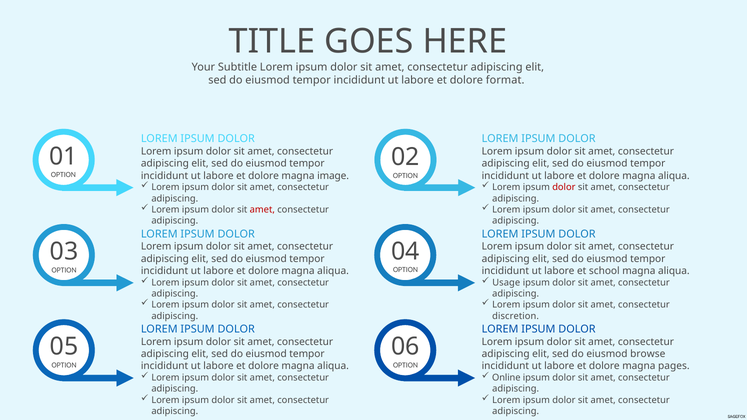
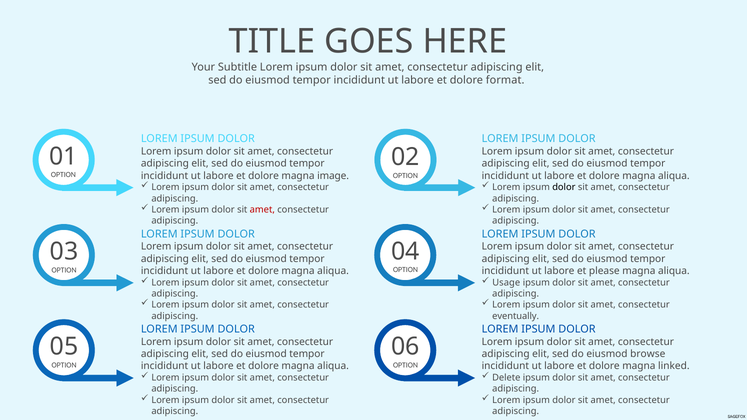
dolor colour: red -> black (564, 187)
school: school -> please (604, 271)
discretion: discretion -> eventually (516, 316)
pages: pages -> linked (674, 366)
Online: Online -> Delete (506, 378)
